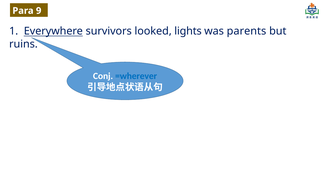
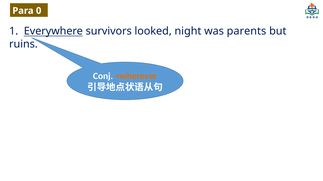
9: 9 -> 0 (39, 11)
lights: lights -> night (188, 31)
=wherever colour: blue -> orange (136, 76)
